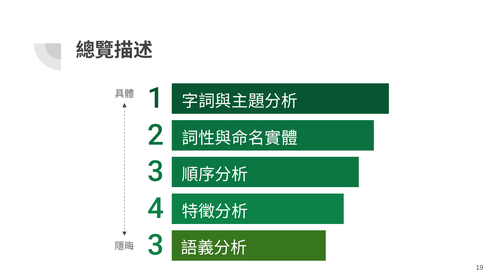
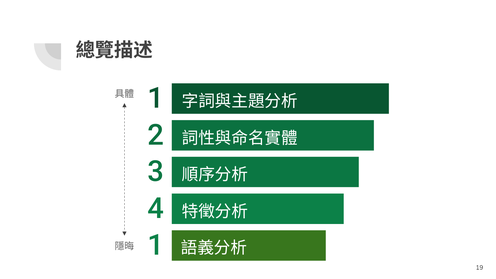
3: 3 -> 1 (156, 245)
